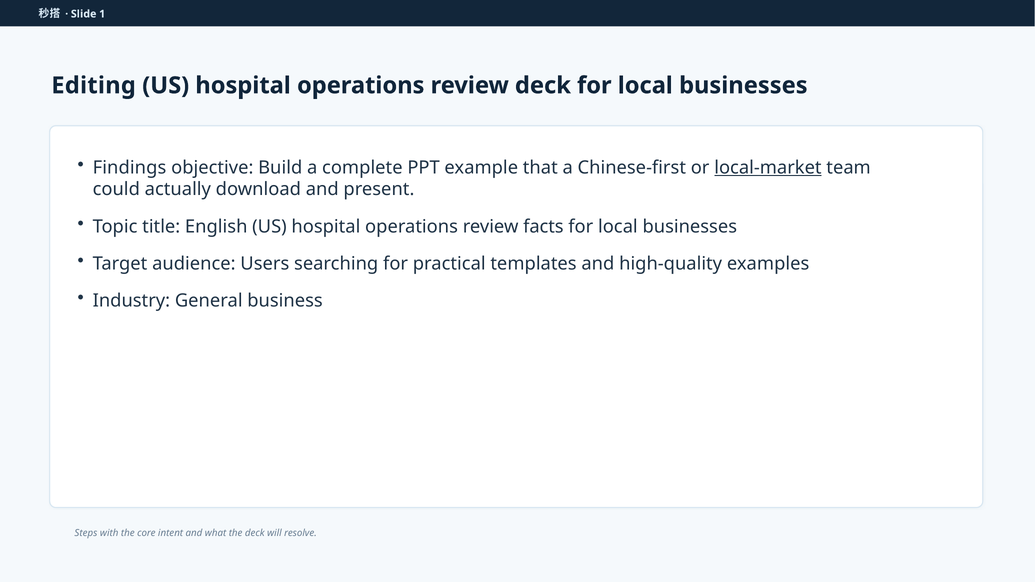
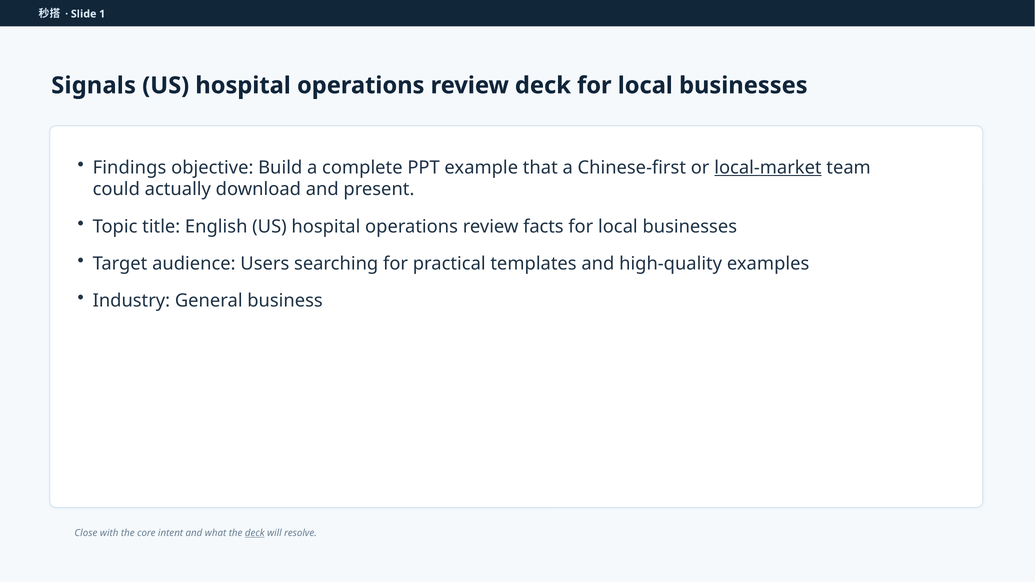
Editing: Editing -> Signals (94, 86)
Steps: Steps -> Close (86, 533)
deck underline: none -> present (255, 533)
